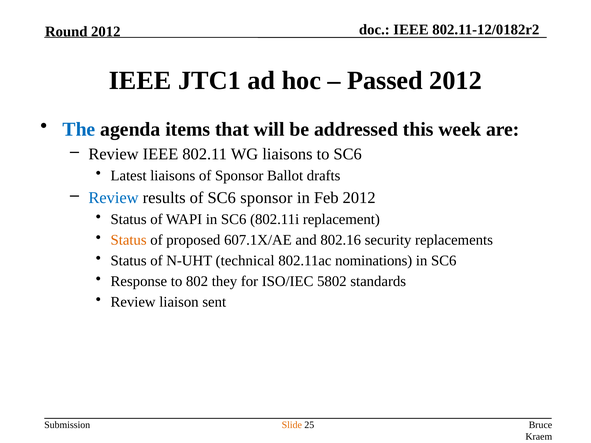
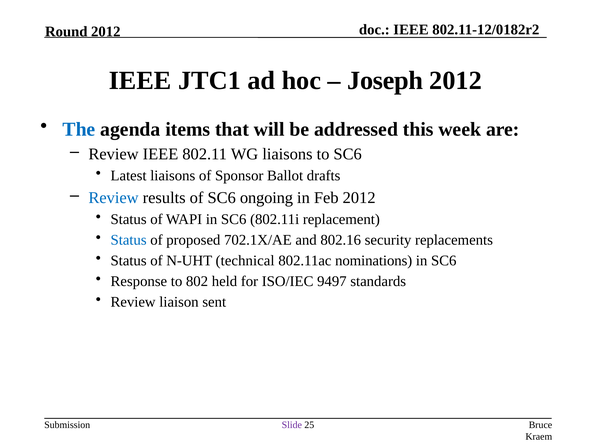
Passed: Passed -> Joseph (385, 81)
SC6 sponsor: sponsor -> ongoing (267, 198)
Status colour: orange -> blue (129, 240)
607.1X/AE: 607.1X/AE -> 702.1X/AE (258, 240)
they: they -> held (225, 281)
5802: 5802 -> 9497 (332, 281)
Slide colour: orange -> purple (292, 425)
